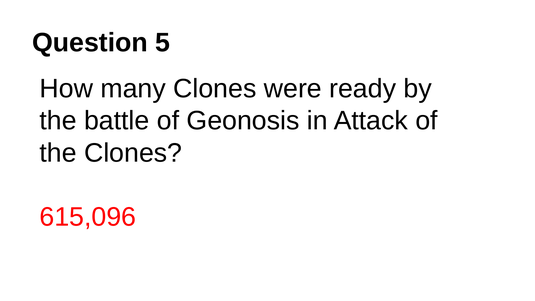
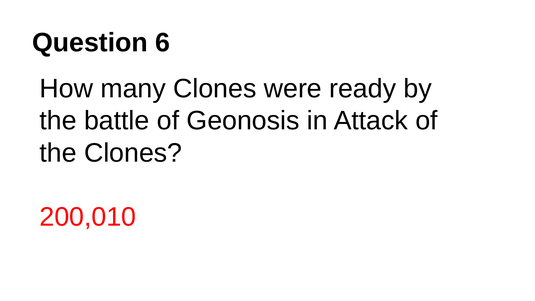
5: 5 -> 6 (163, 43)
615,096: 615,096 -> 200,010 (88, 217)
